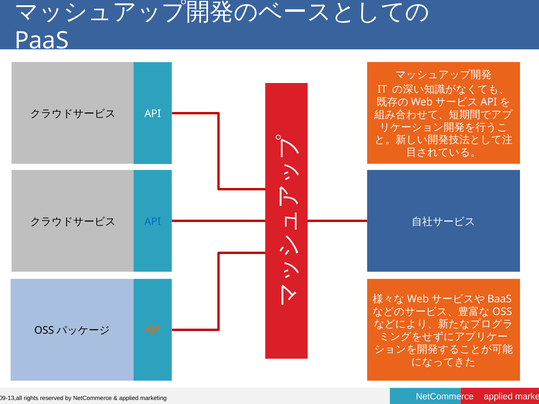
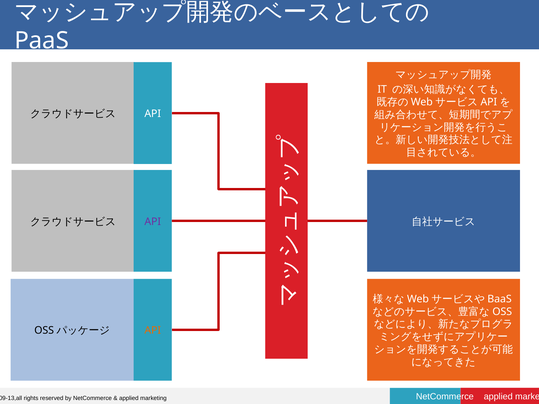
API colour: blue -> purple (153, 222)
